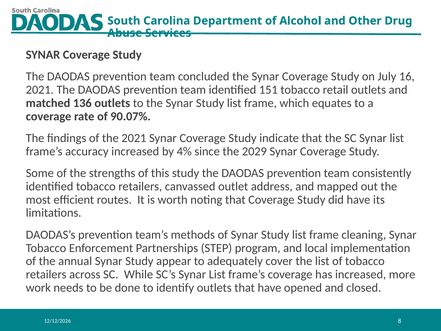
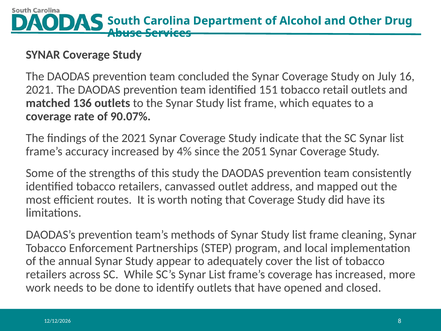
2029: 2029 -> 2051 (254, 151)
